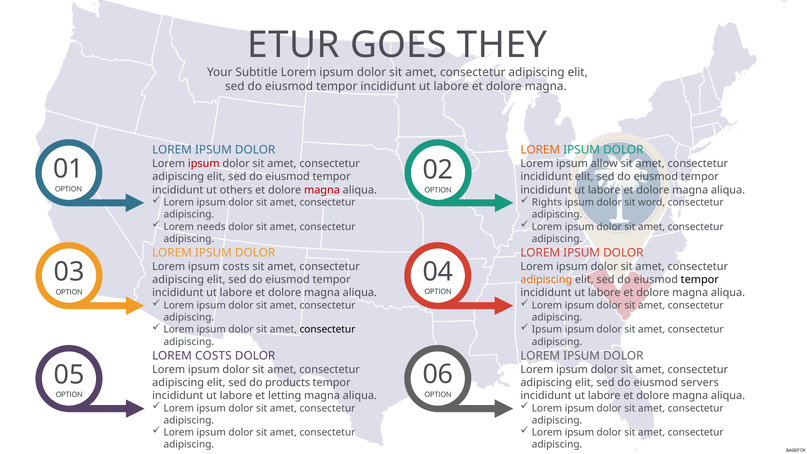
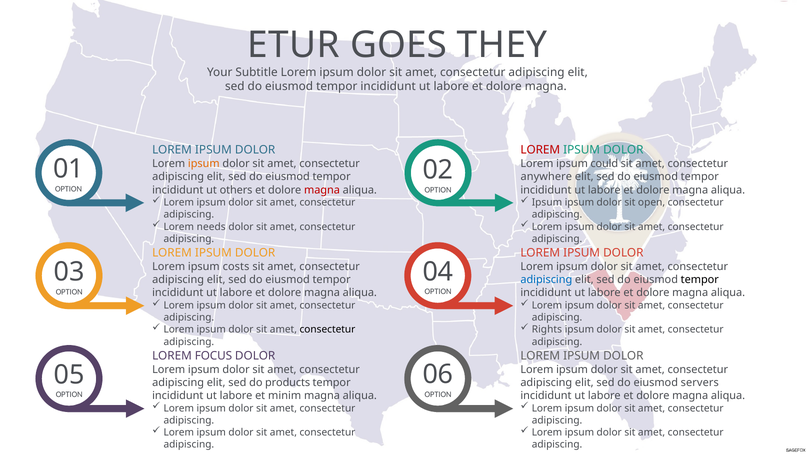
LOREM colour: orange -> red (540, 150)
ipsum colour: red -> orange (204, 164)
allow: allow -> could (604, 164)
incididunt: incididunt -> anywhere (546, 177)
Rights: Rights -> Ipsum (547, 202)
word: word -> open (652, 202)
adipiscing colour: orange -> blue (546, 280)
Ipsum: Ipsum -> Rights (547, 330)
LOREM COSTS: COSTS -> FOCUS (213, 356)
letting: letting -> minim (285, 396)
